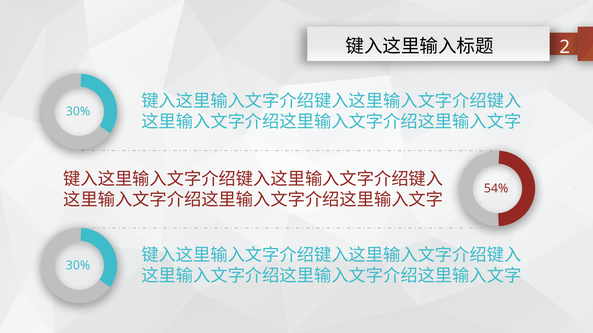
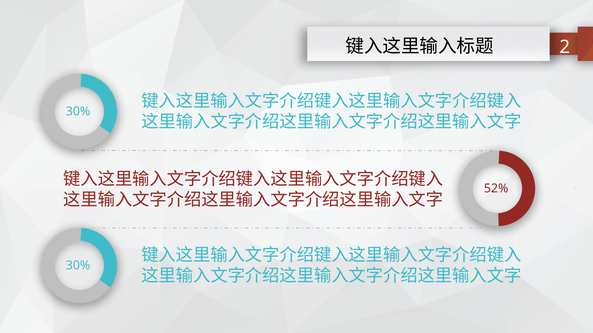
54%: 54% -> 52% (496, 189)
